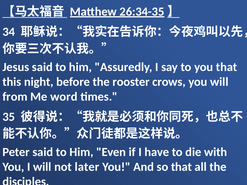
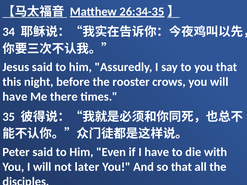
from: from -> have (15, 97)
word: word -> there (64, 97)
